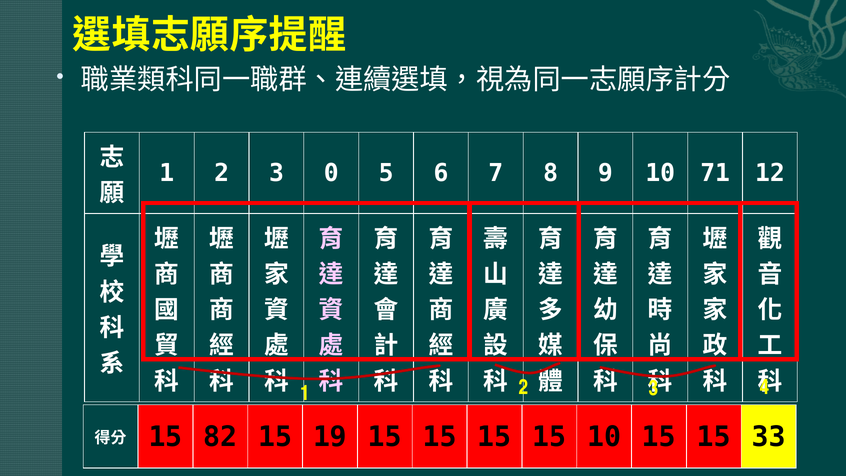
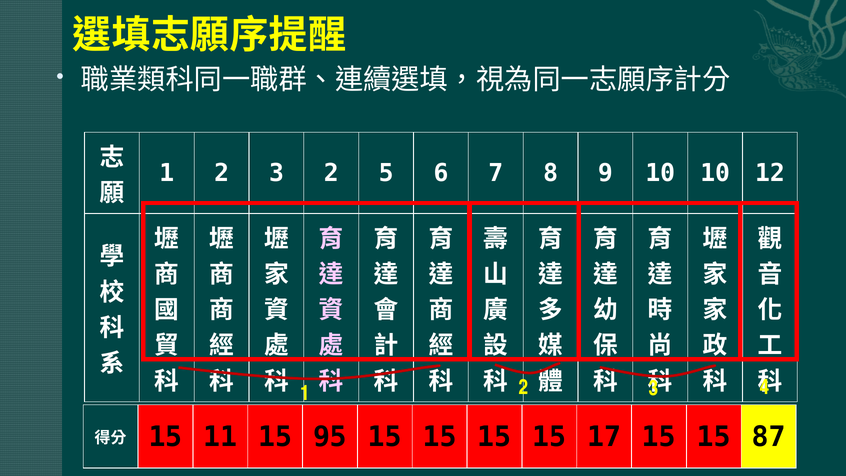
3 0: 0 -> 2 (331, 173)
10 71: 71 -> 10 (715, 173)
82: 82 -> 11 (220, 437)
19: 19 -> 95 (330, 437)
15 10: 10 -> 17 (604, 437)
33: 33 -> 87 (769, 437)
